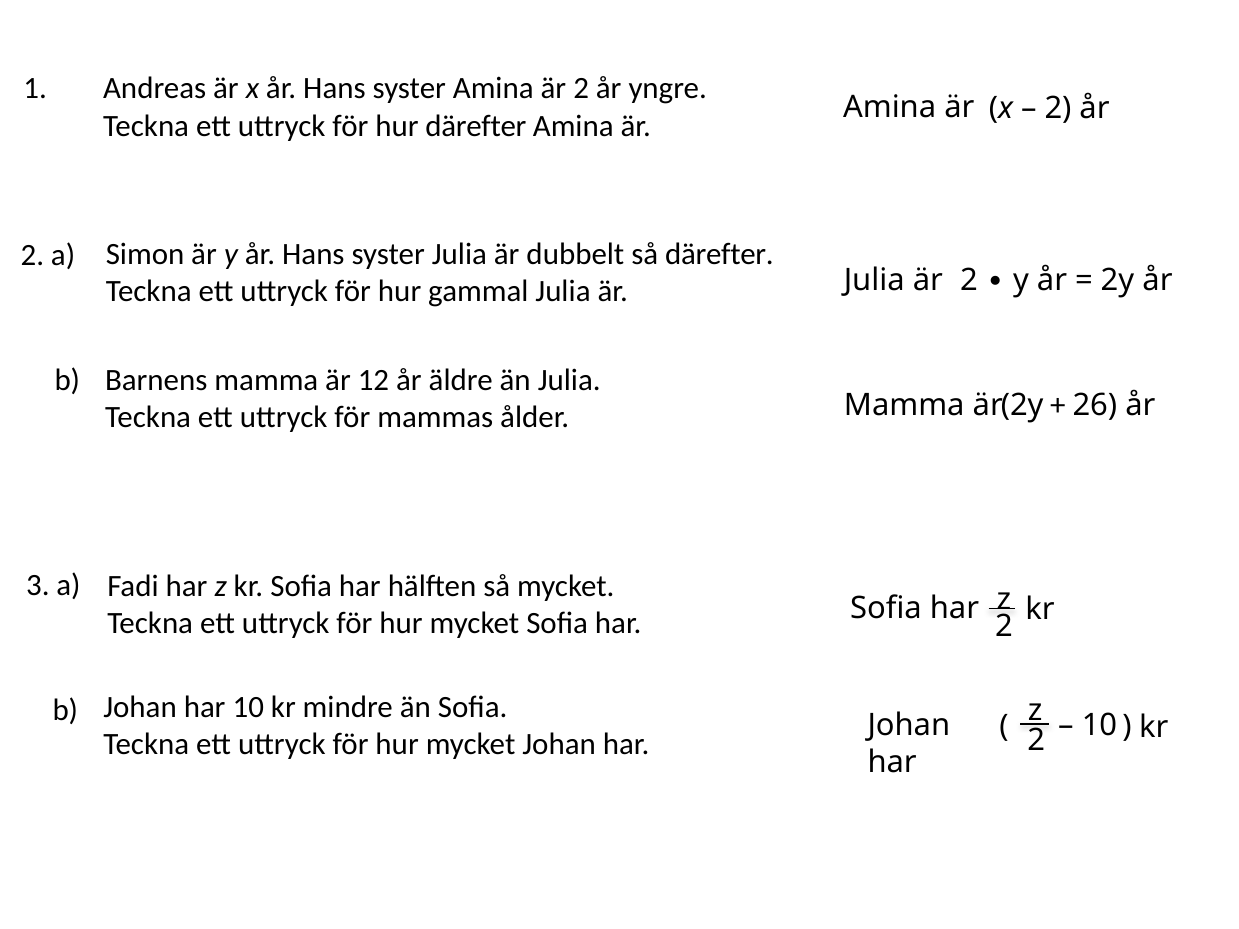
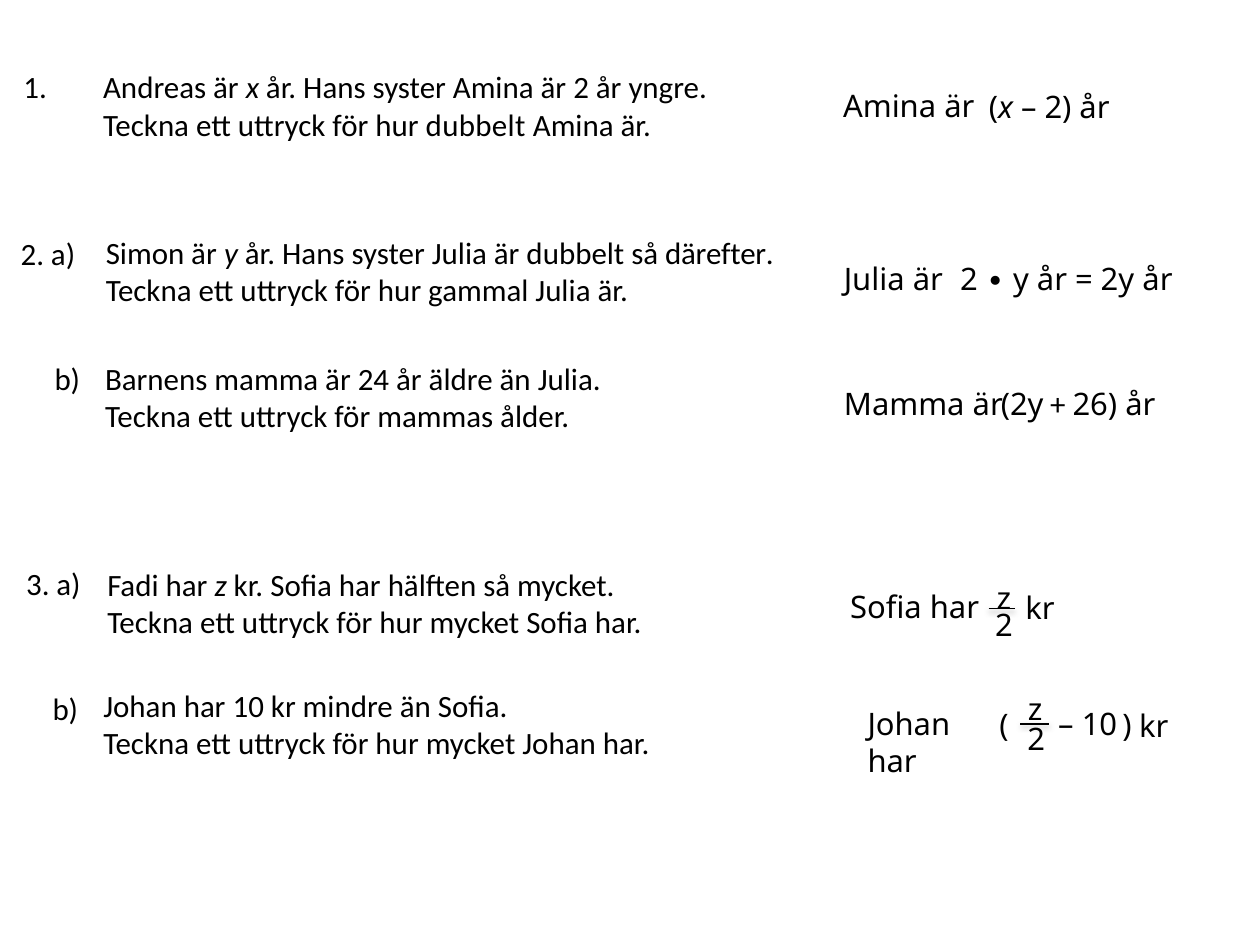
hur därefter: därefter -> dubbelt (476, 126)
12: 12 -> 24 (373, 380)
